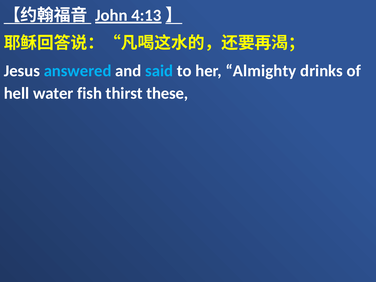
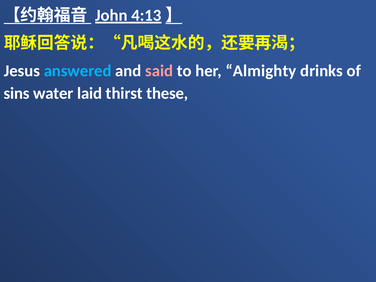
said colour: light blue -> pink (159, 71)
hell: hell -> sins (17, 93)
fish: fish -> laid (90, 93)
